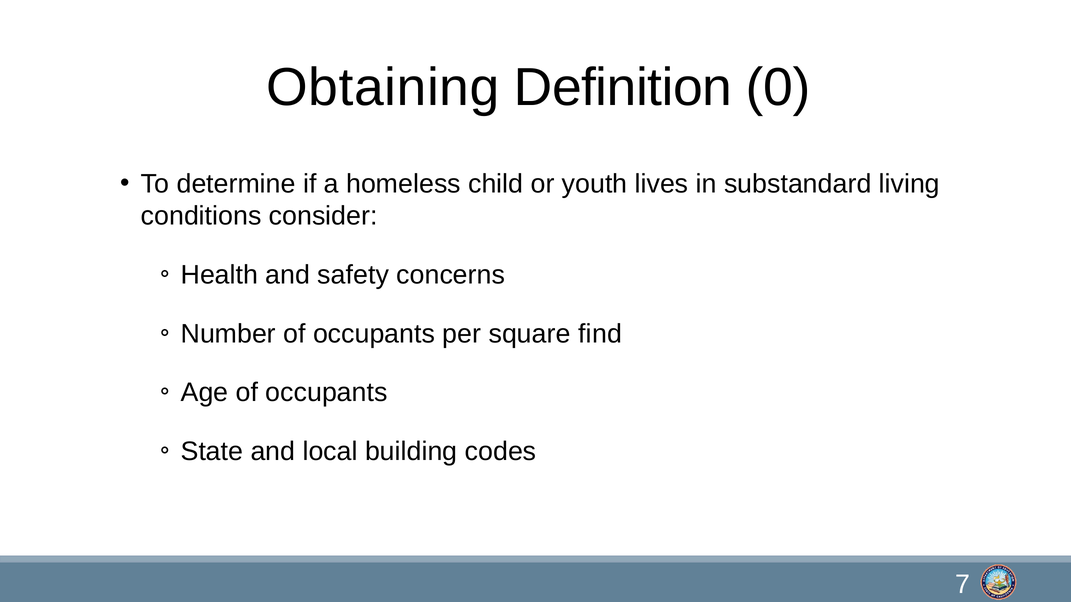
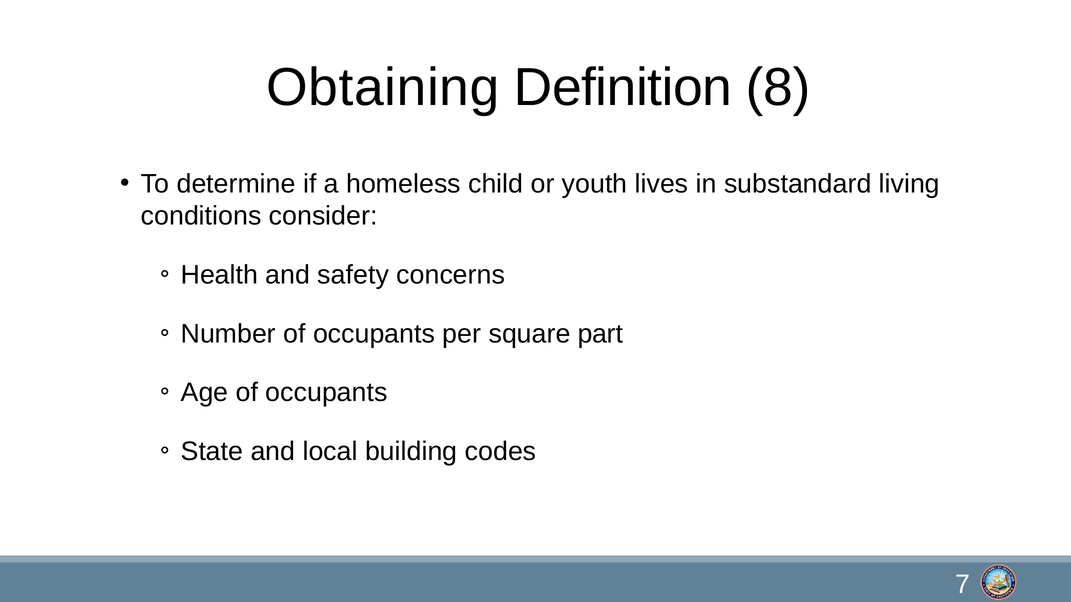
0: 0 -> 8 (778, 88)
find: find -> part (600, 334)
